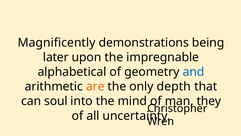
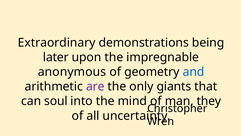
Magnificently: Magnificently -> Extraordinary (57, 43)
alphabetical: alphabetical -> anonymous (72, 72)
are colour: orange -> purple (95, 86)
depth: depth -> giants (174, 86)
